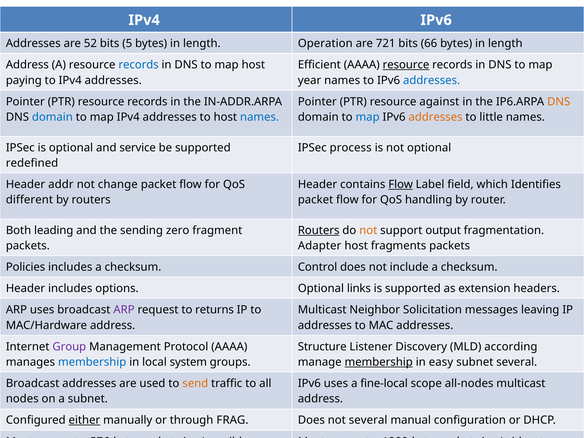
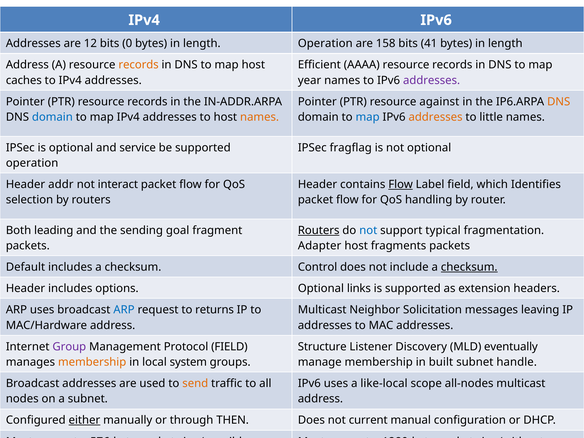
52: 52 -> 12 (90, 44)
5: 5 -> 0 (127, 44)
721: 721 -> 158 (386, 44)
66: 66 -> 41 (429, 44)
records colour: blue -> orange (139, 65)
resource underline: present -> none (406, 65)
paying: paying -> caches (24, 80)
addresses colour: blue -> purple (432, 80)
names colour: blue -> orange (260, 117)
process: process -> fragflag (351, 148)
redefined: redefined -> operation (32, 163)
change: change -> interact (118, 184)
different: different -> selection (30, 200)
zero: zero -> goal (178, 230)
not colour: orange -> blue (368, 230)
output: output -> typical (443, 230)
Policies: Policies -> Default (25, 267)
checksum underline: none -> present (469, 267)
ARP colour: purple -> blue (124, 310)
Protocol AAAA: AAAA -> FIELD (229, 347)
according: according -> eventually (511, 347)
membership colour: blue -> orange (92, 362)
membership underline: present -> none (379, 362)
easy: easy -> built (441, 362)
subnet several: several -> handle (517, 362)
fine-local: fine-local -> like-local (384, 383)
FRAG: FRAG -> THEN (233, 420)
not several: several -> current (368, 420)
